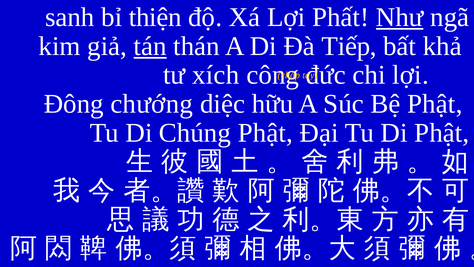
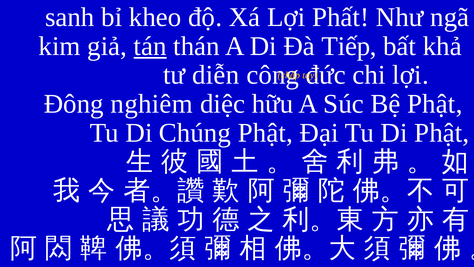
thiện: thiện -> kheo (155, 17)
Như underline: present -> none (400, 17)
xích: xích -> diễn (216, 75)
chướng: chướng -> nghiêm (152, 104)
